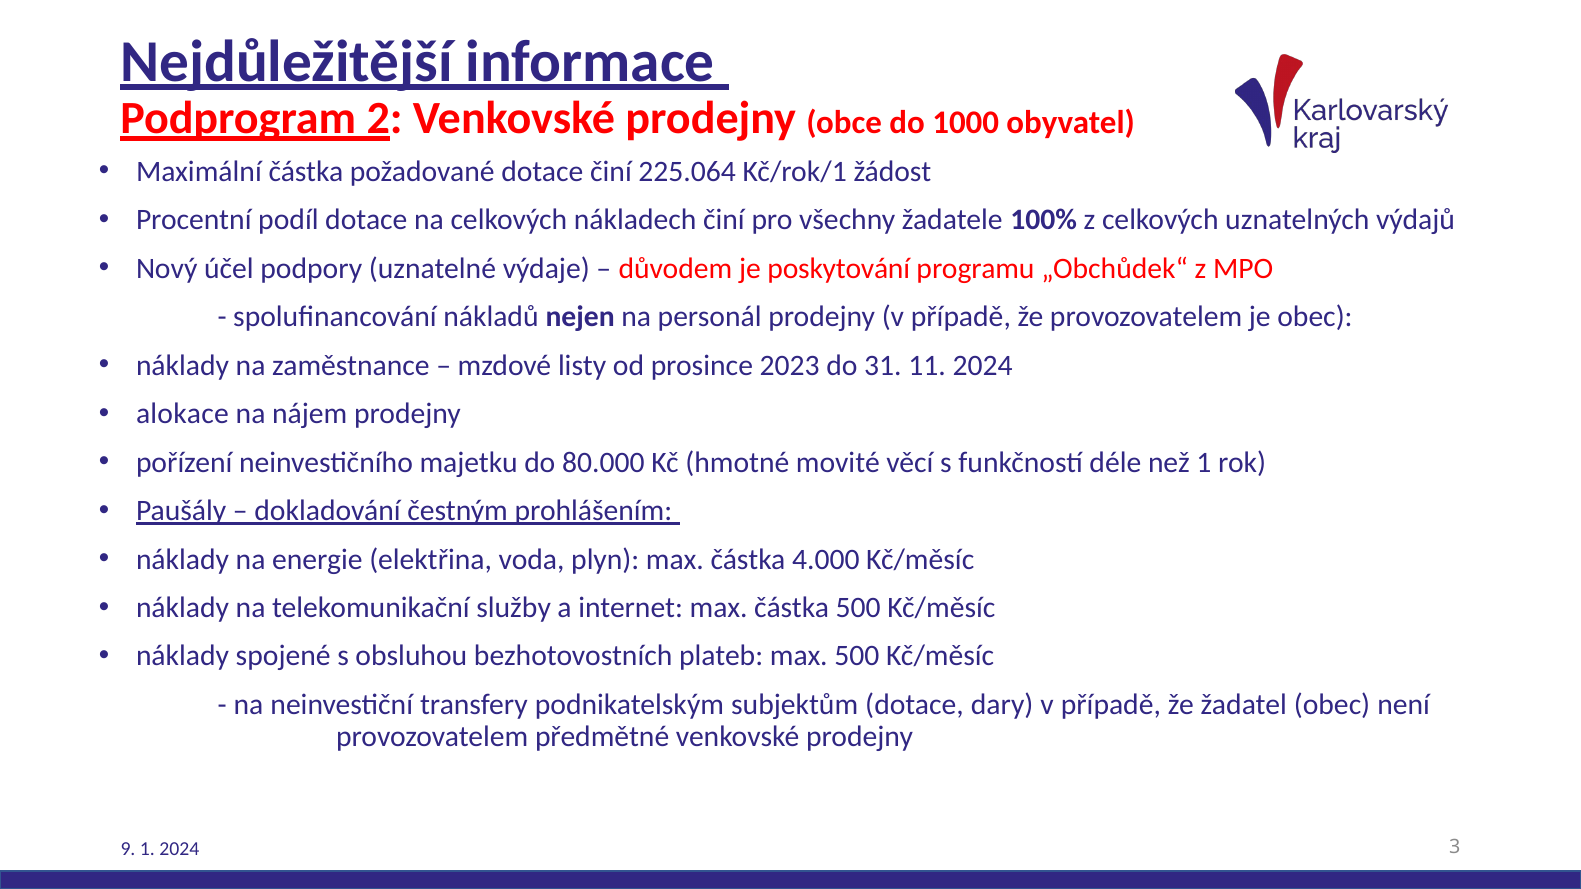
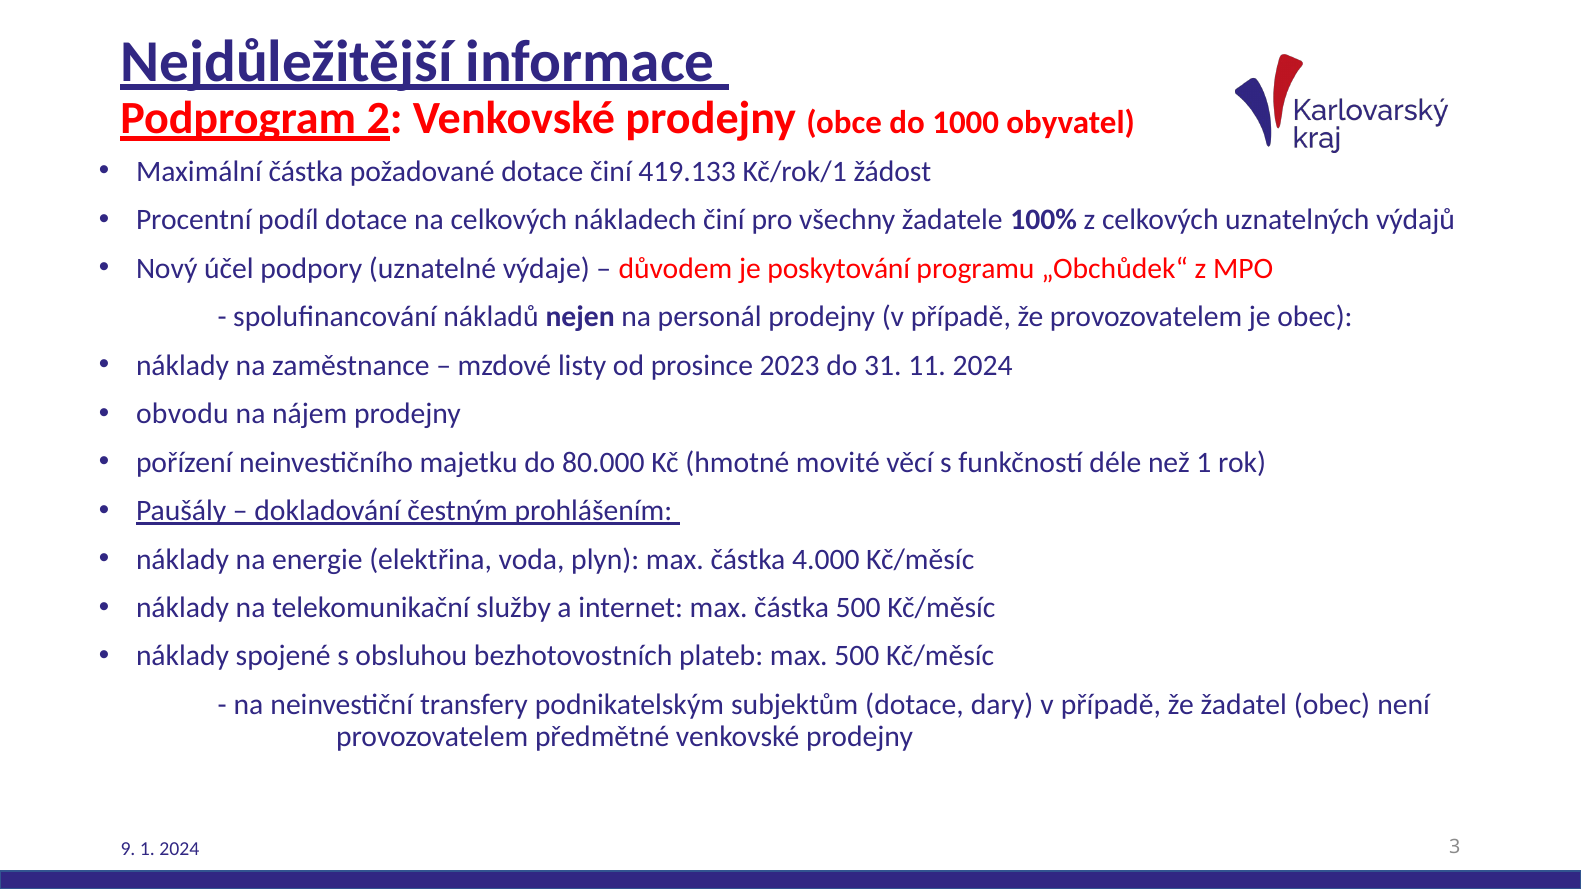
225.064: 225.064 -> 419.133 (687, 171)
alokace: alokace -> obvodu (182, 414)
